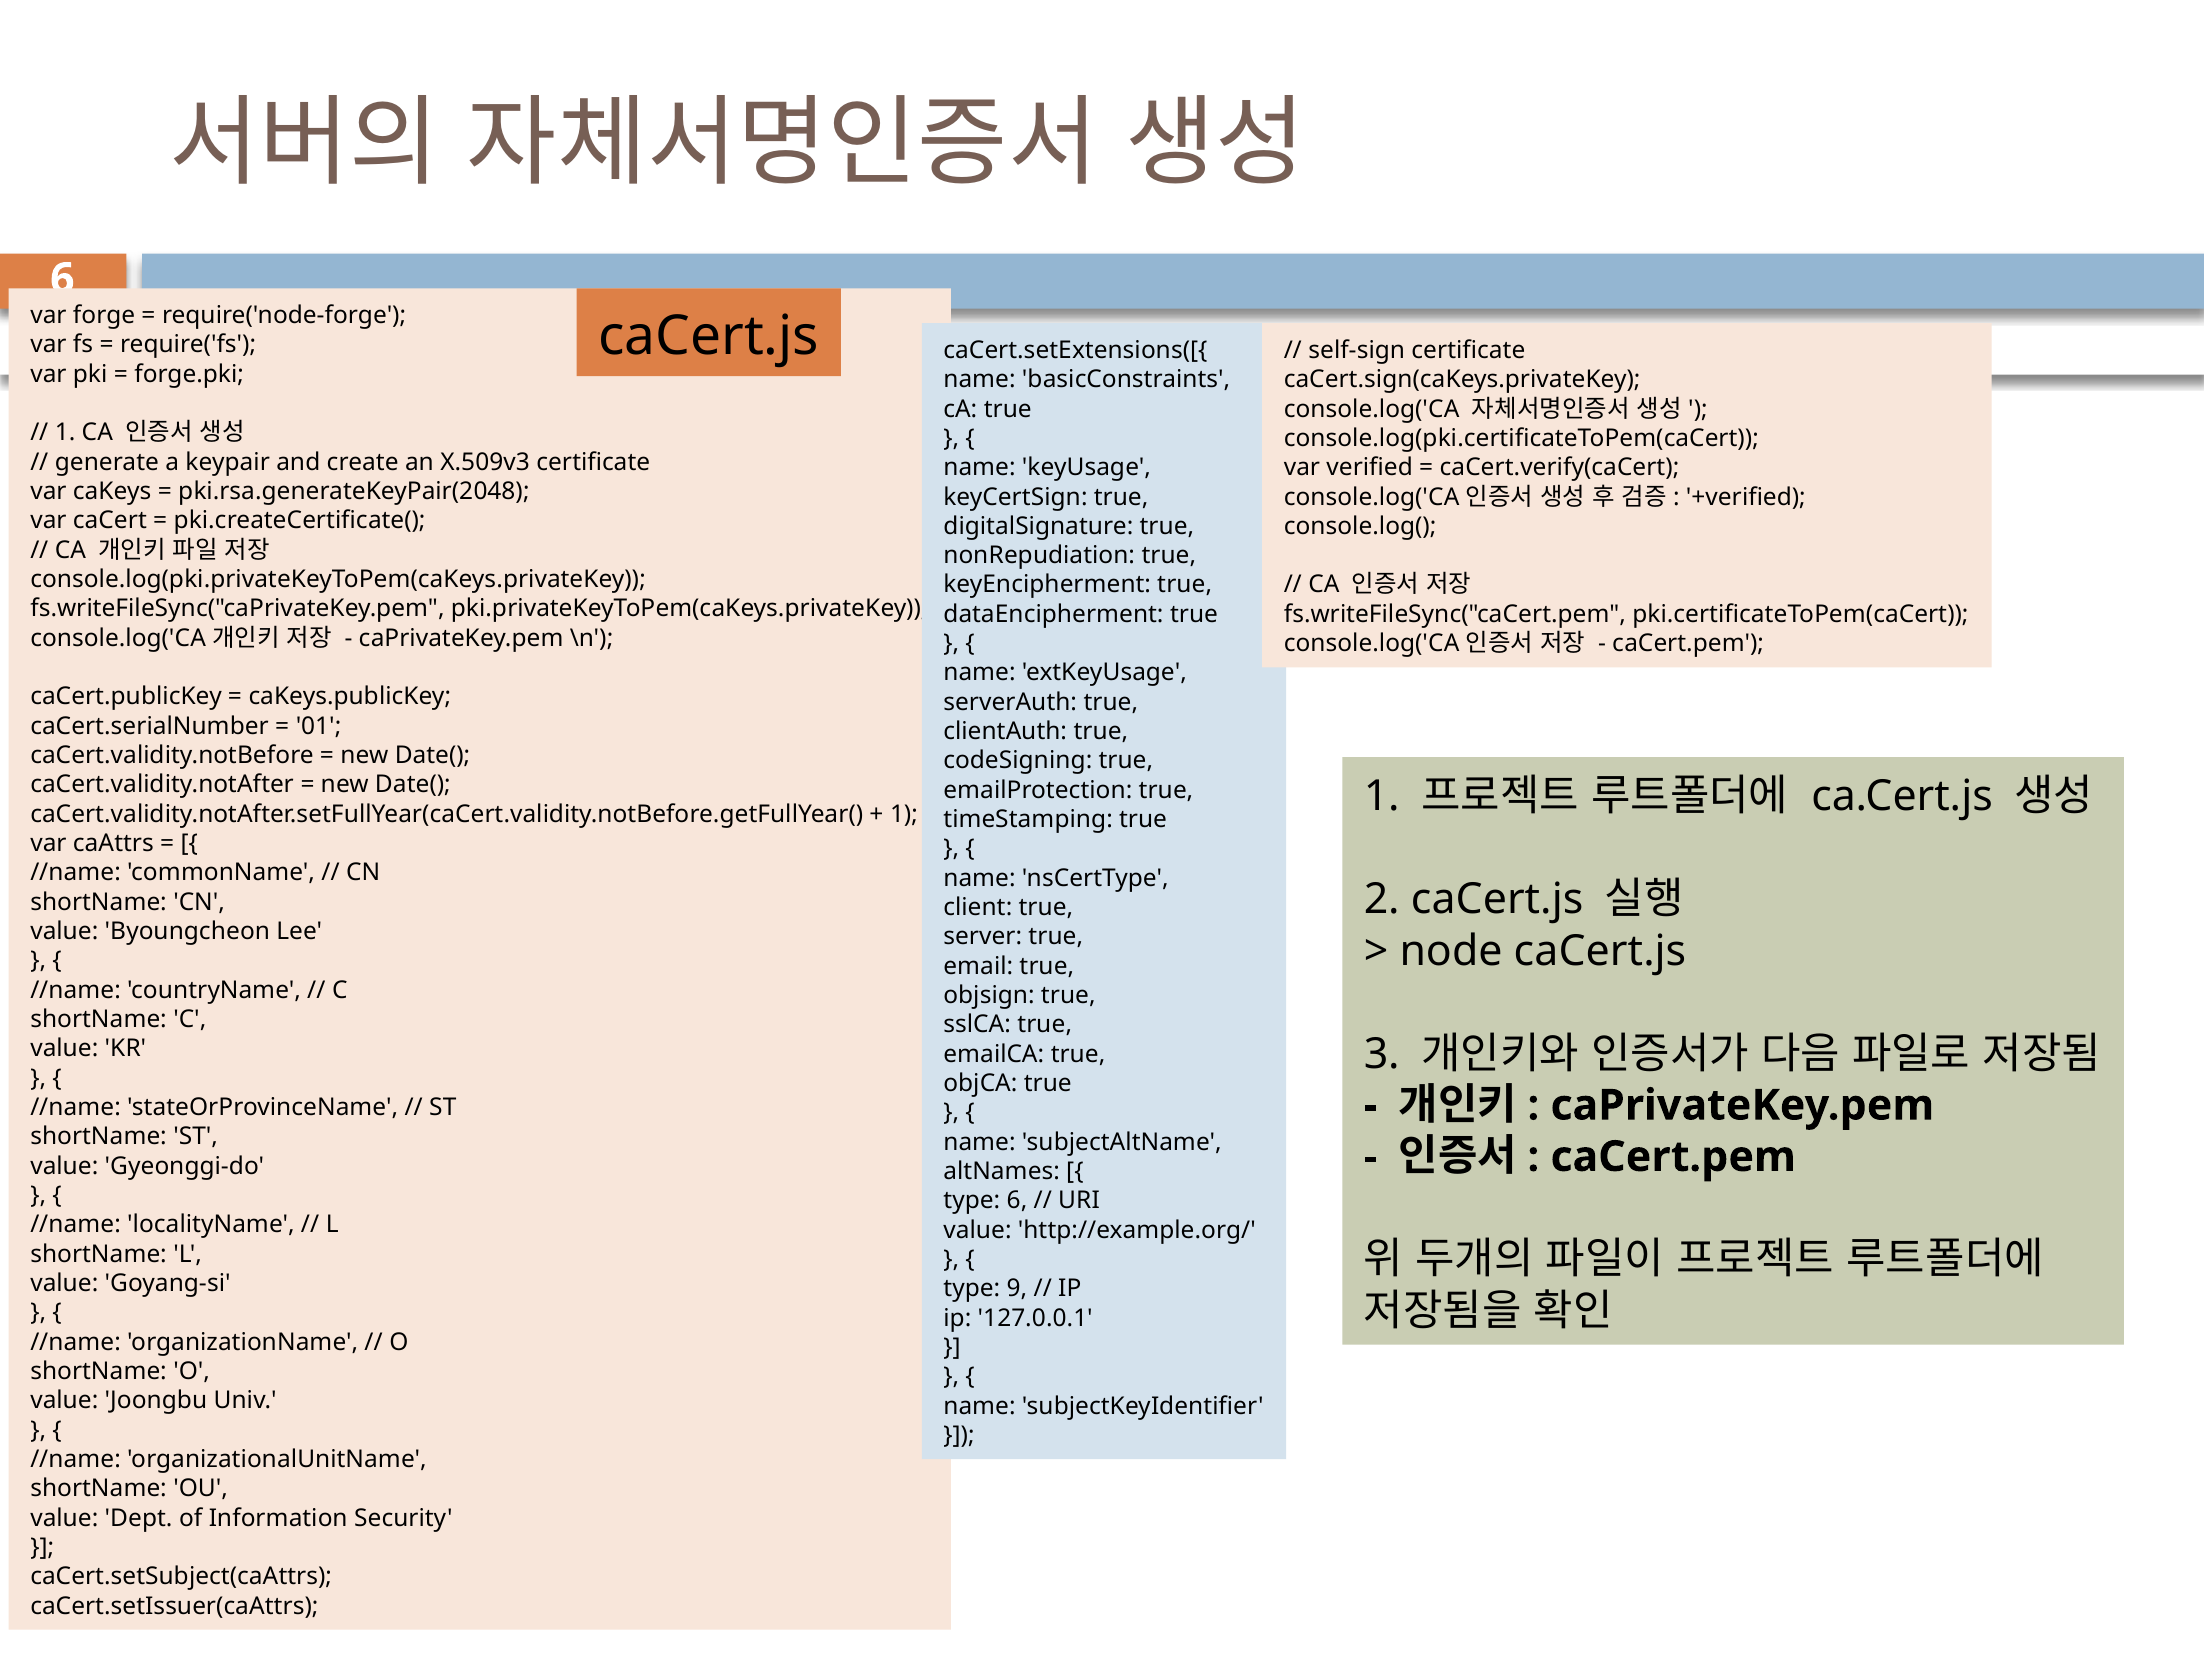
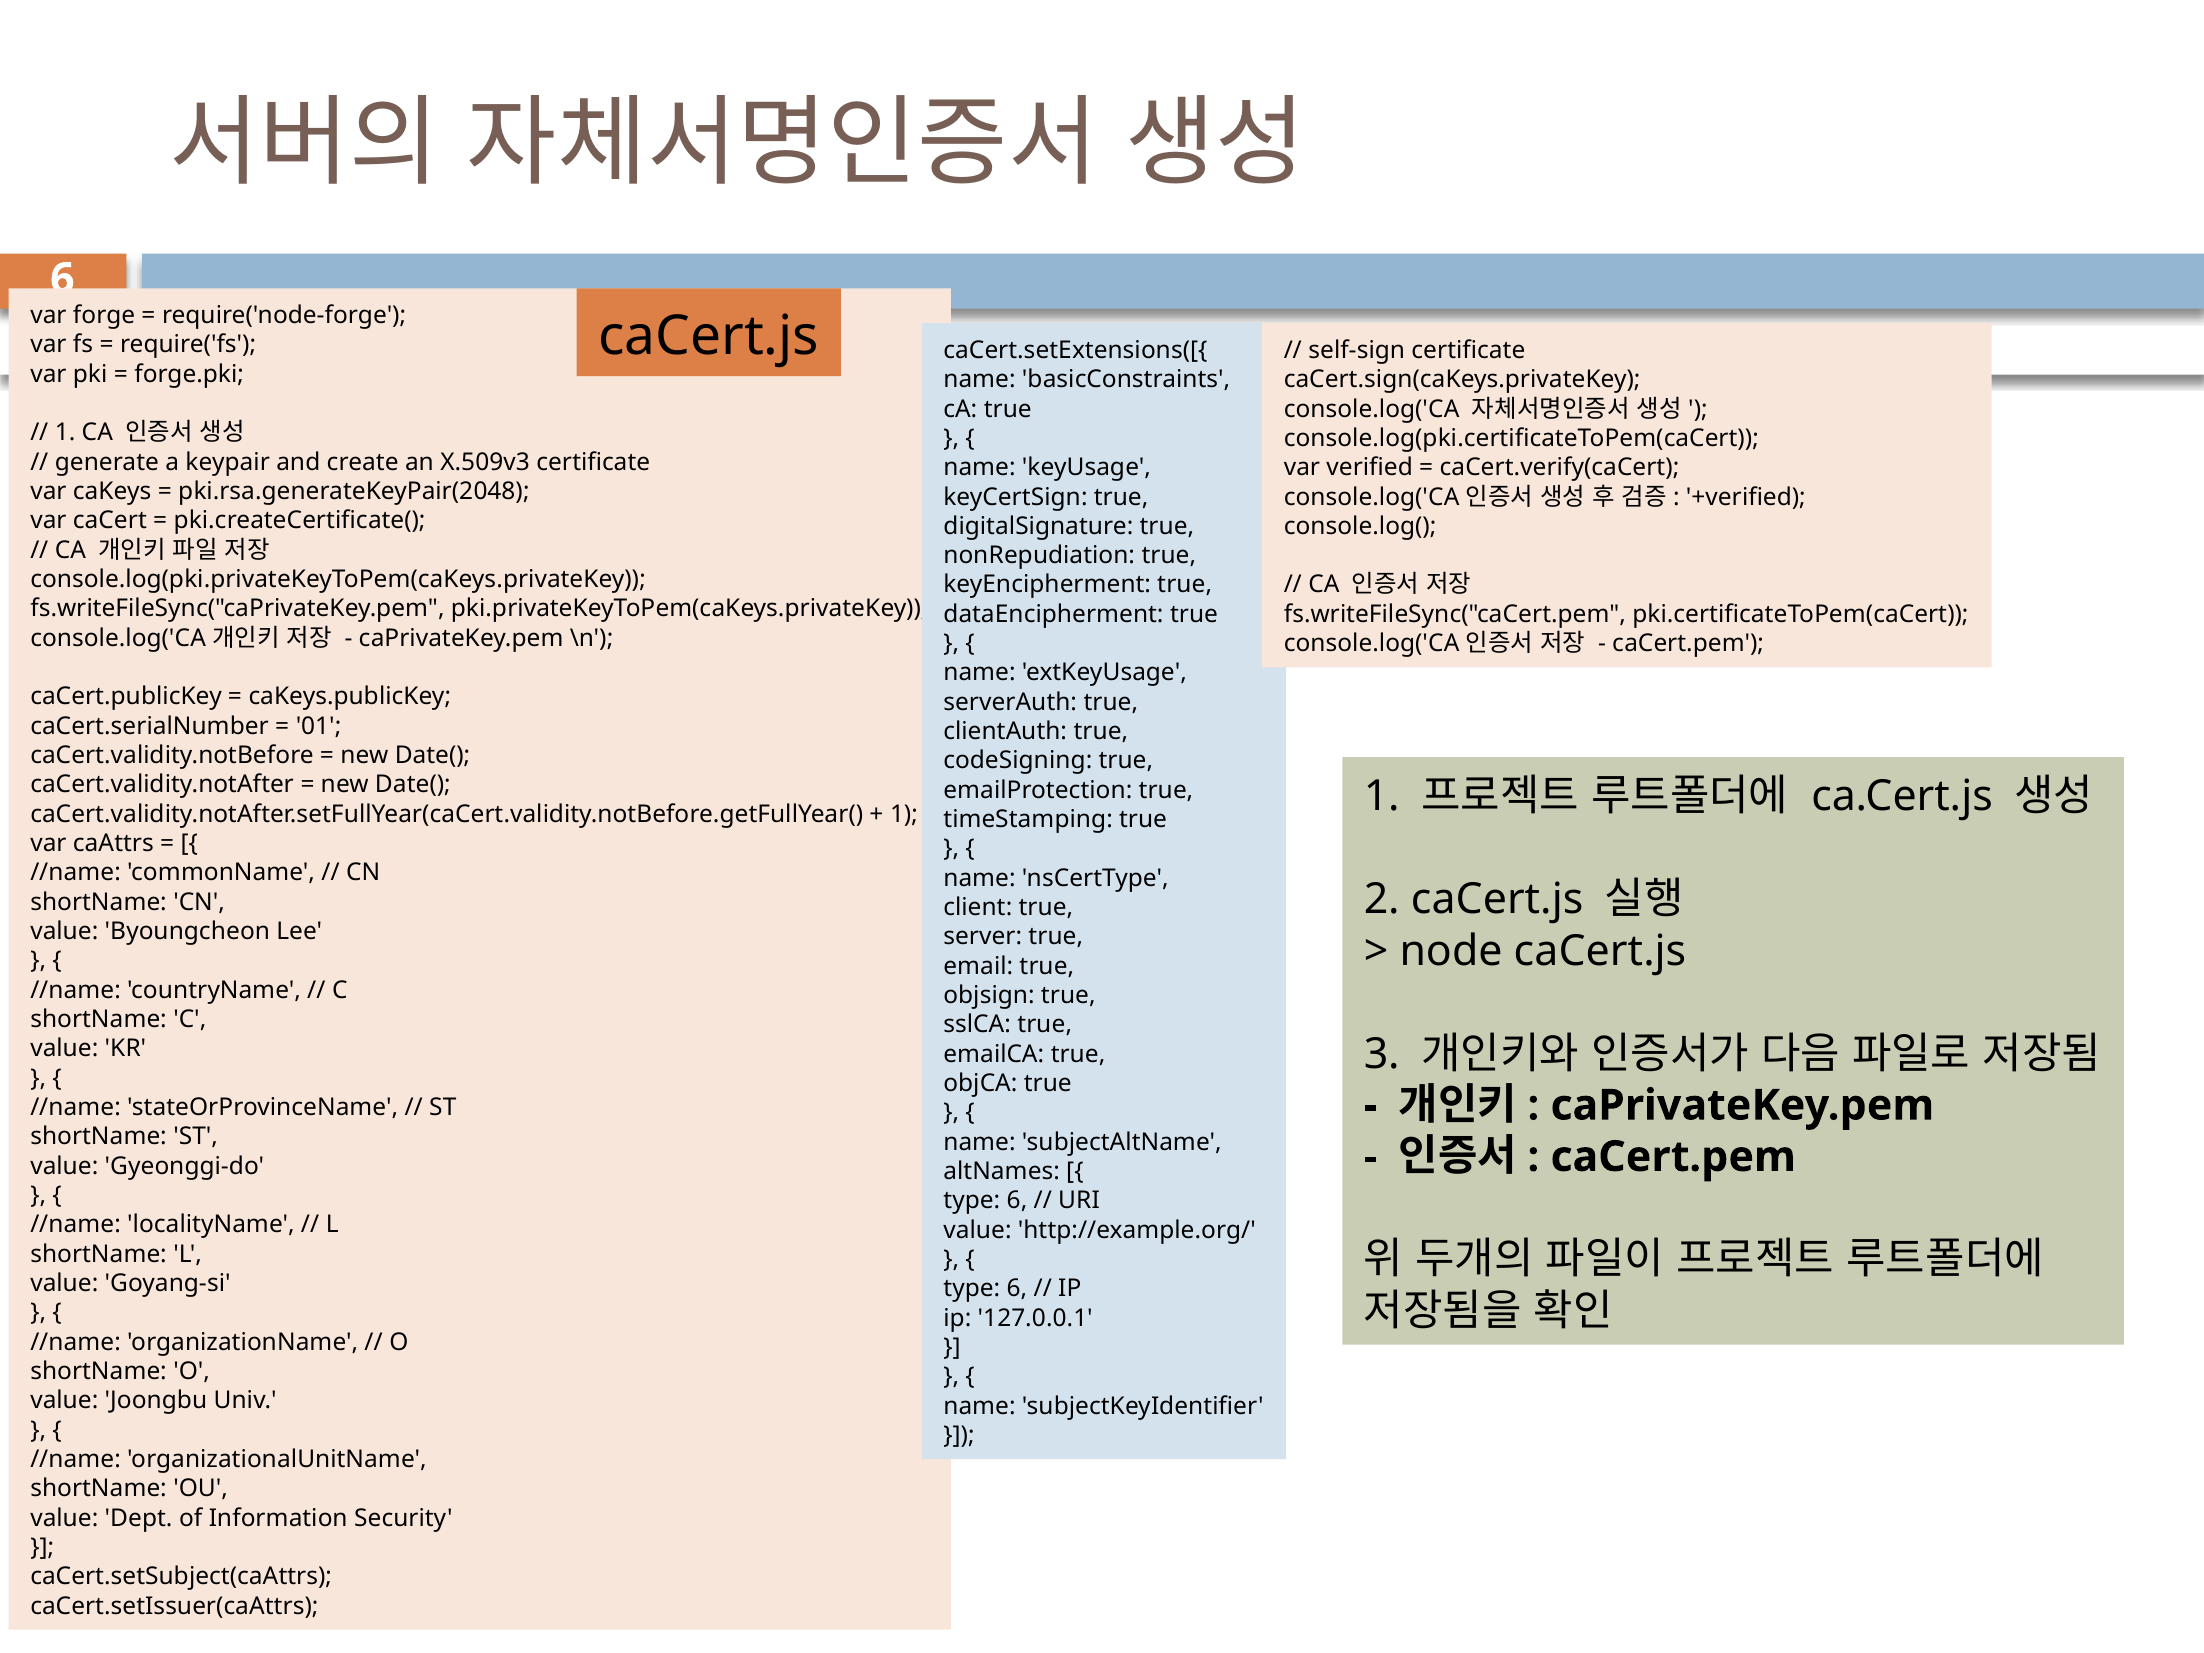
9: 9 -> 6 (1017, 1289)
